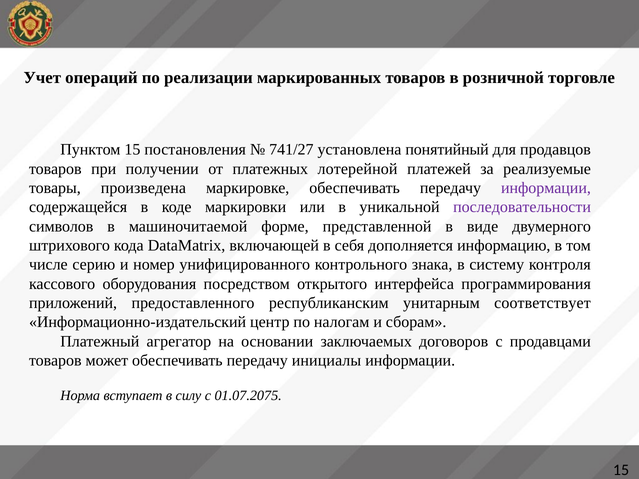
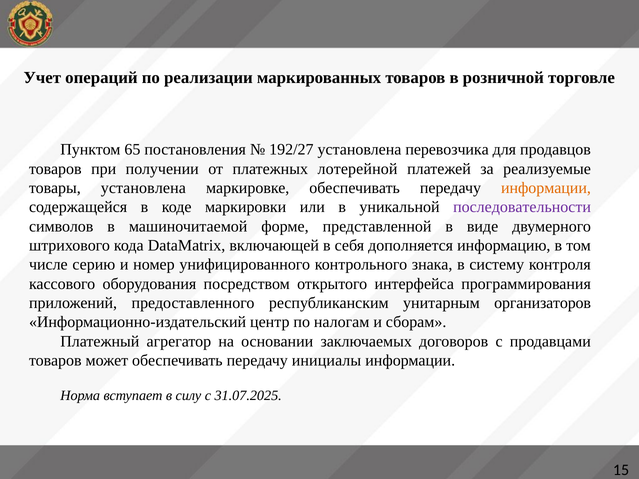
Пунктом 15: 15 -> 65 (132, 150)
741/27: 741/27 -> 192/27 (291, 150)
понятийный: понятийный -> перевозчика (447, 150)
товары произведена: произведена -> установлена (143, 188)
информации colour: purple -> orange (546, 188)
соответствует: соответствует -> организаторов (543, 303)
01.07.2075: 01.07.2075 -> 31.07.2025 (248, 396)
